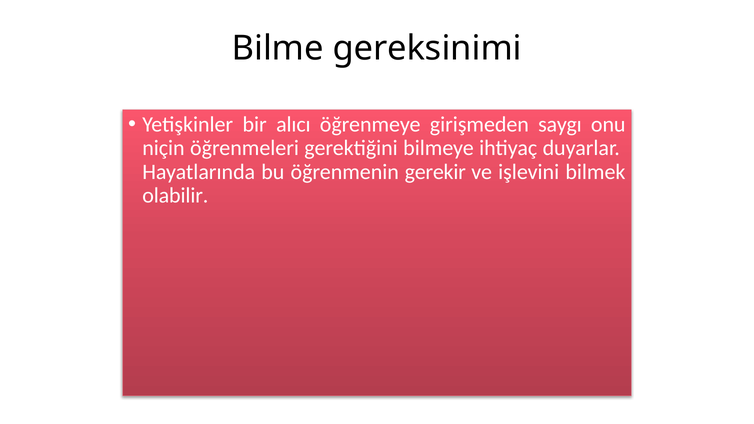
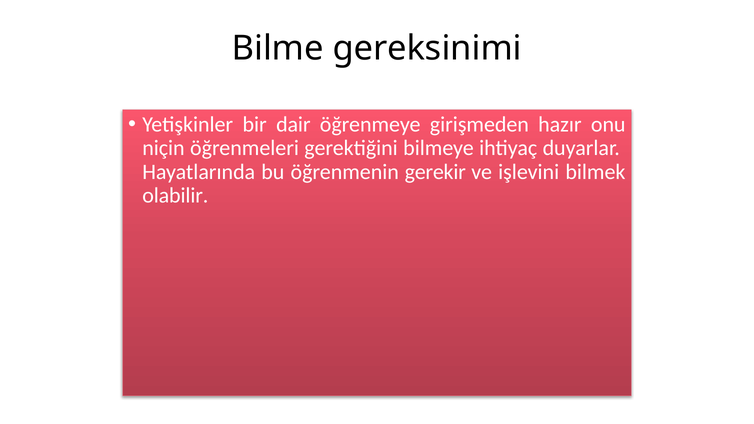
alıcı: alıcı -> dair (293, 124)
saygı: saygı -> hazır (560, 124)
